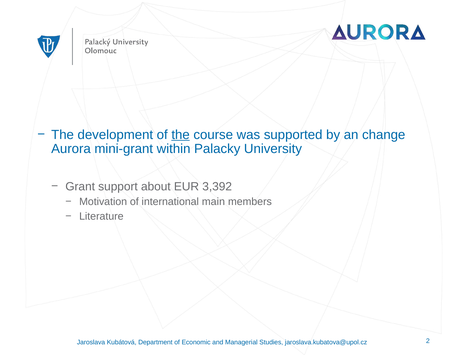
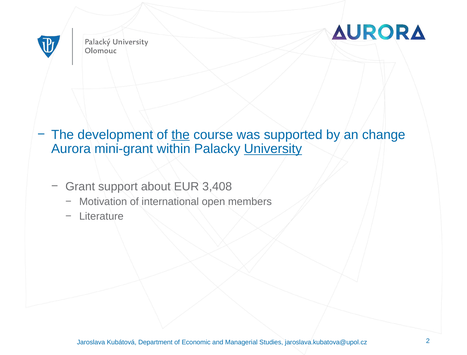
University underline: none -> present (273, 149)
3,392: 3,392 -> 3,408 (217, 186)
main: main -> open (213, 202)
